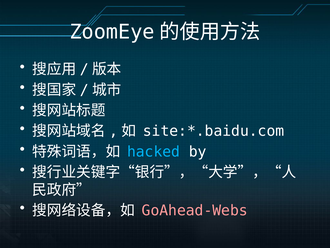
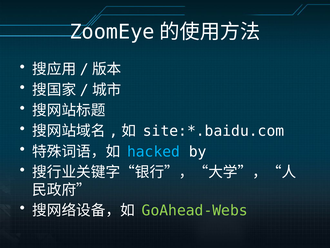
GoAhead-Webs colour: pink -> light green (195, 210)
